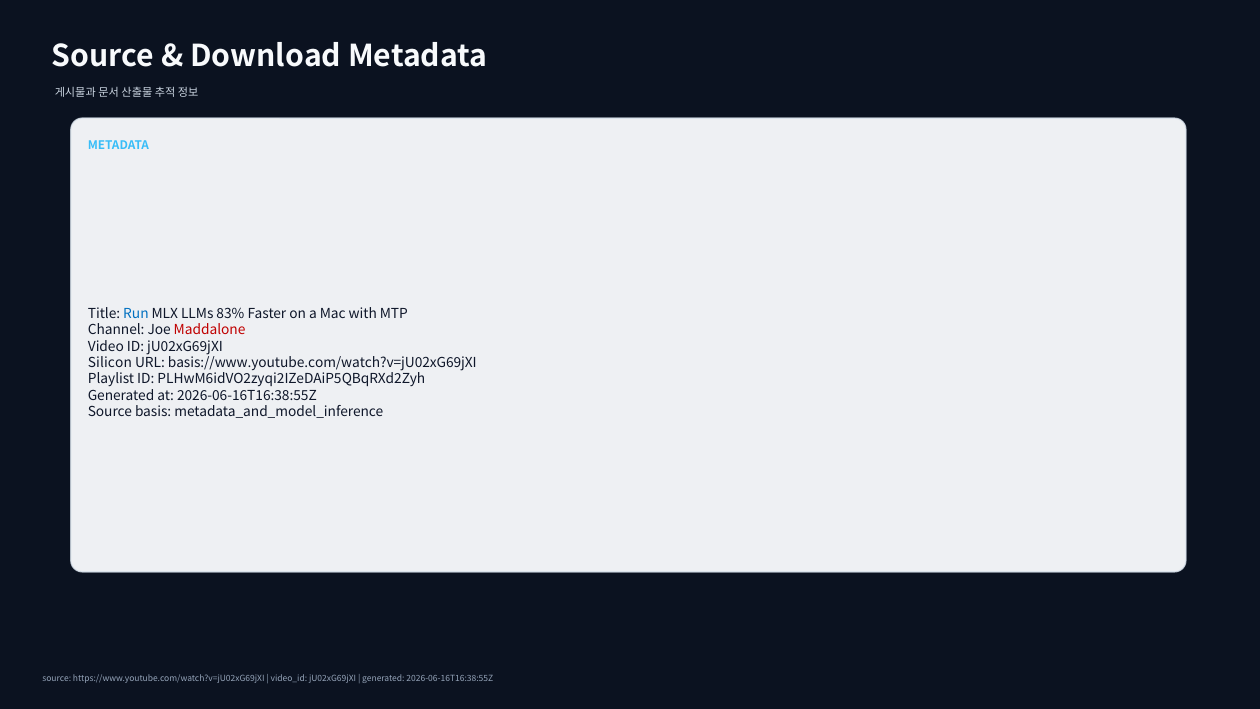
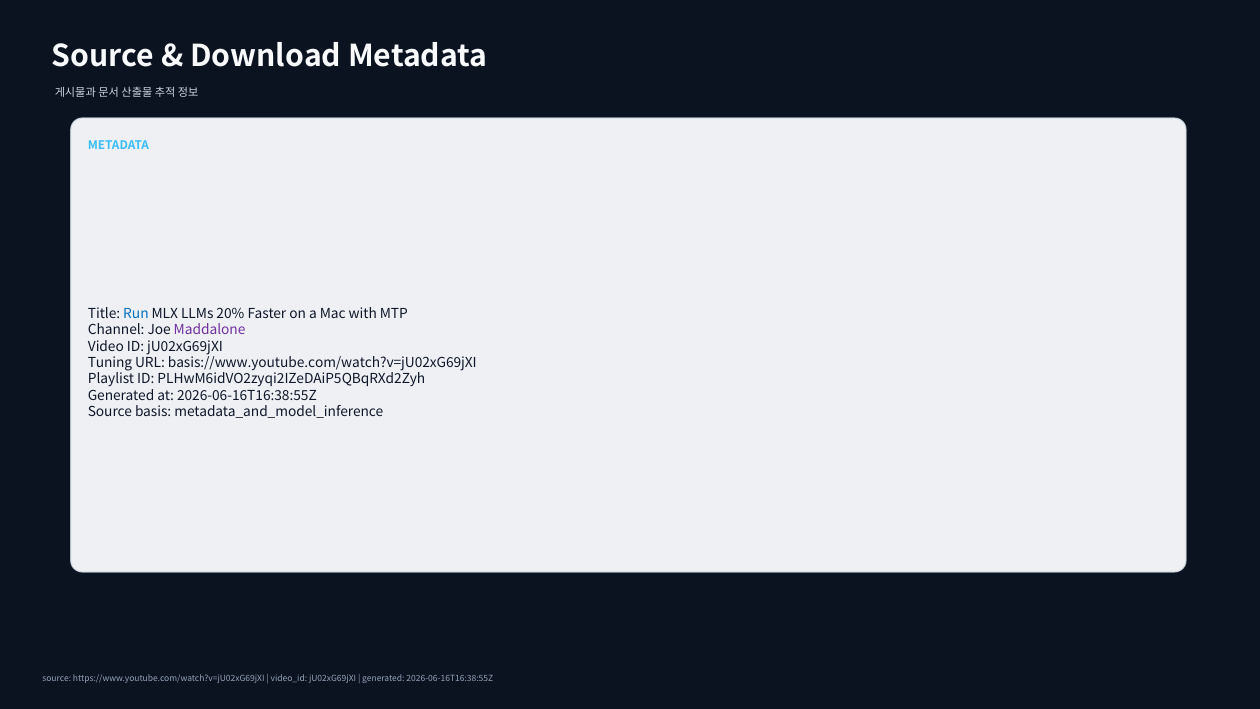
83%: 83% -> 20% (230, 313)
Maddalone colour: red -> purple (210, 330)
Silicon: Silicon -> Tuning (110, 363)
